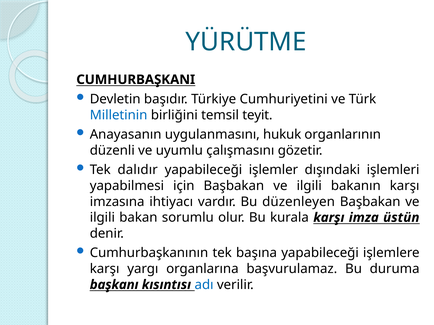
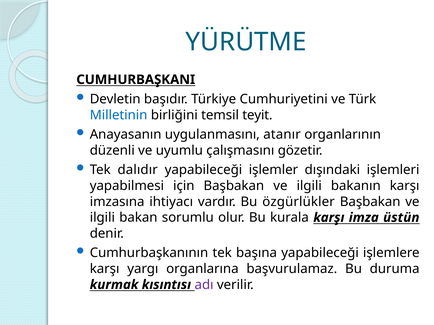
hukuk: hukuk -> atanır (282, 135)
düzenleyen: düzenleyen -> özgürlükler (299, 202)
başkanı: başkanı -> kurmak (114, 285)
adı colour: blue -> purple (204, 285)
